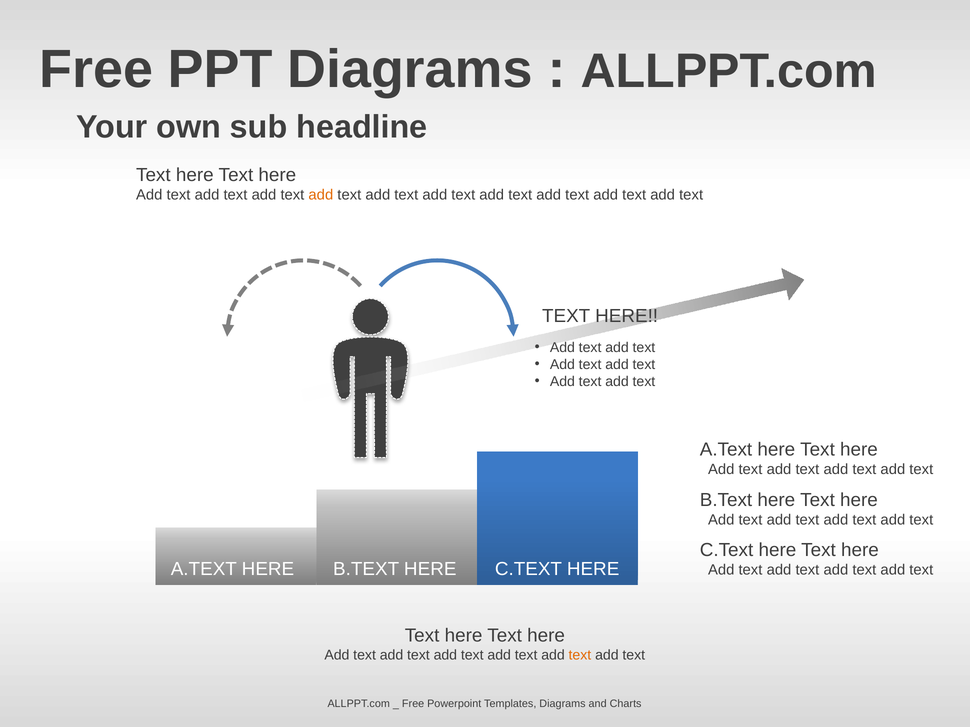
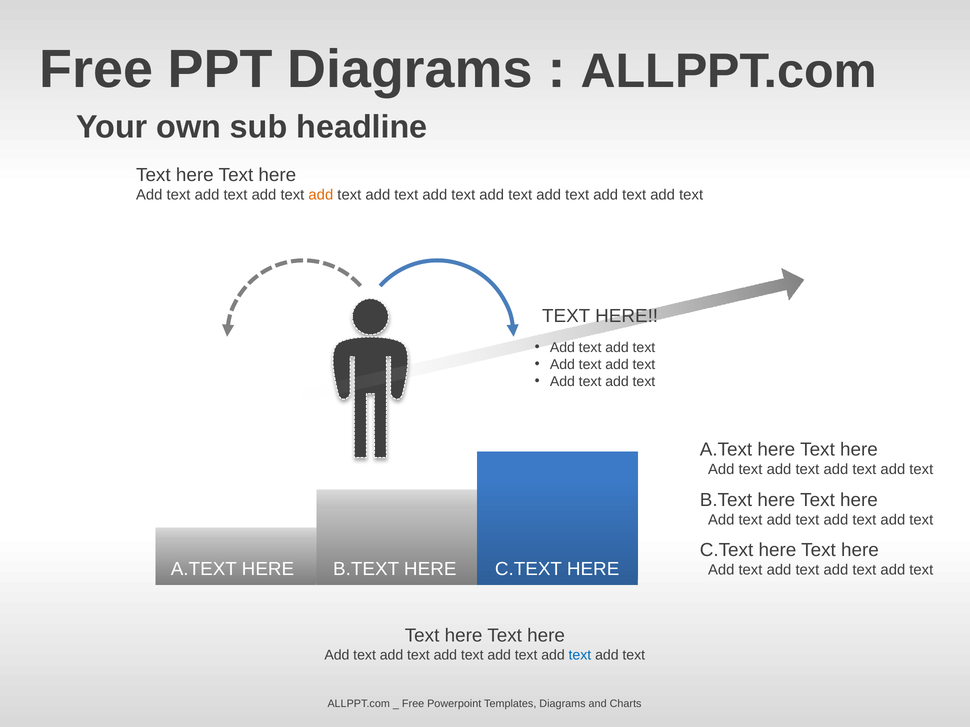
text colour: orange -> blue (580, 656)
